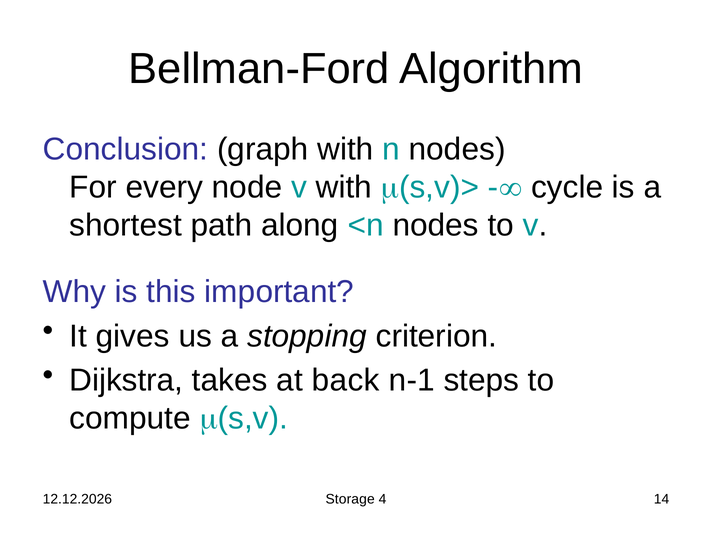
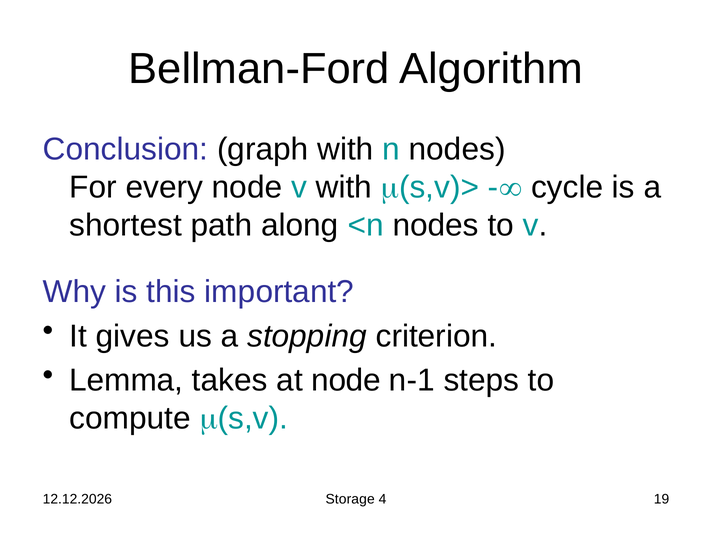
Dijkstra: Dijkstra -> Lemma (126, 380)
at back: back -> node (346, 380)
14: 14 -> 19 (662, 499)
